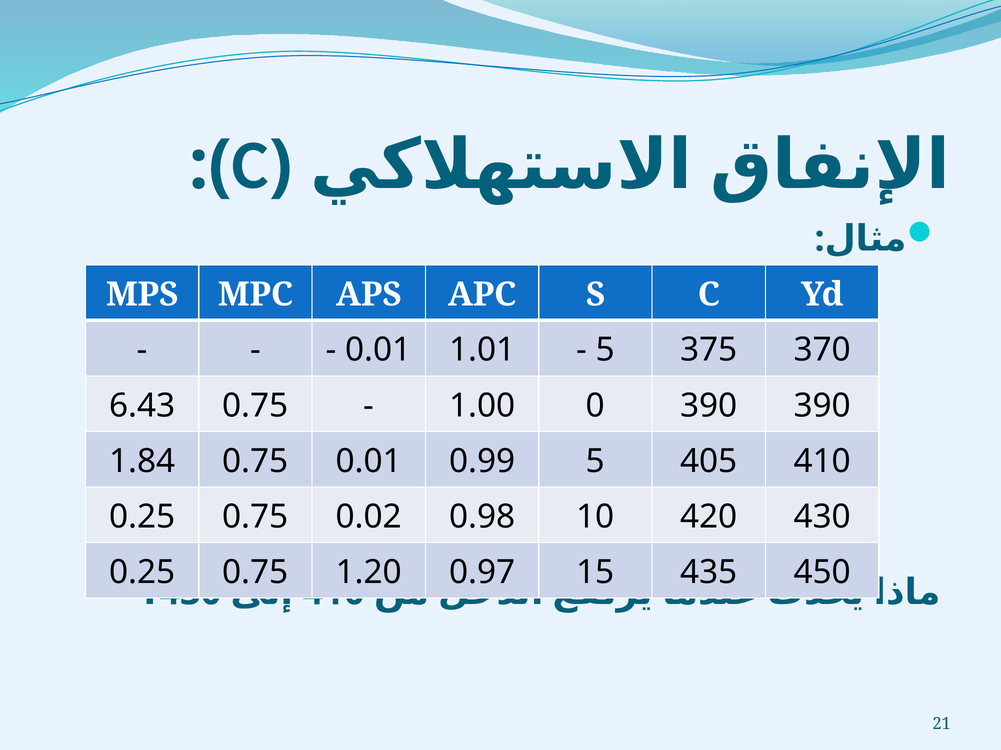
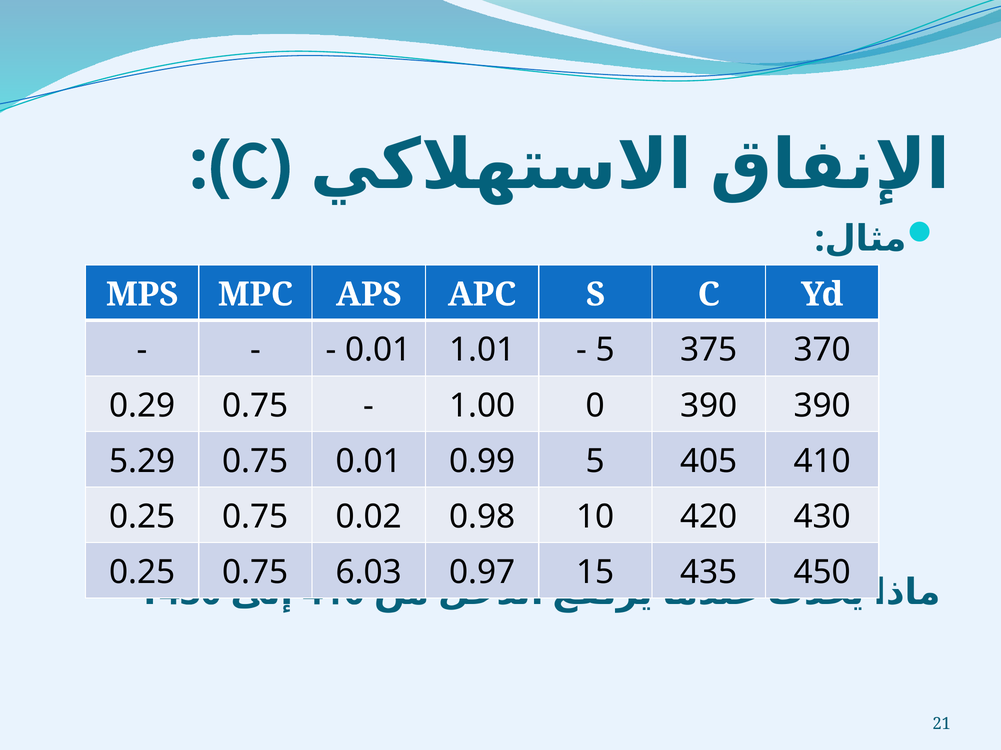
6.43: 6.43 -> 0.29 (142, 406)
1.84: 1.84 -> 5.29 (142, 462)
1.20: 1.20 -> 6.03 (369, 573)
